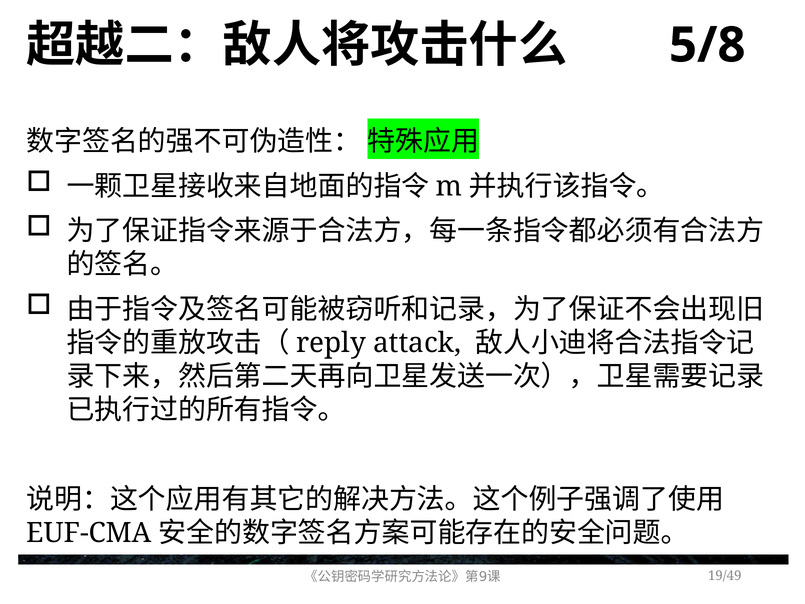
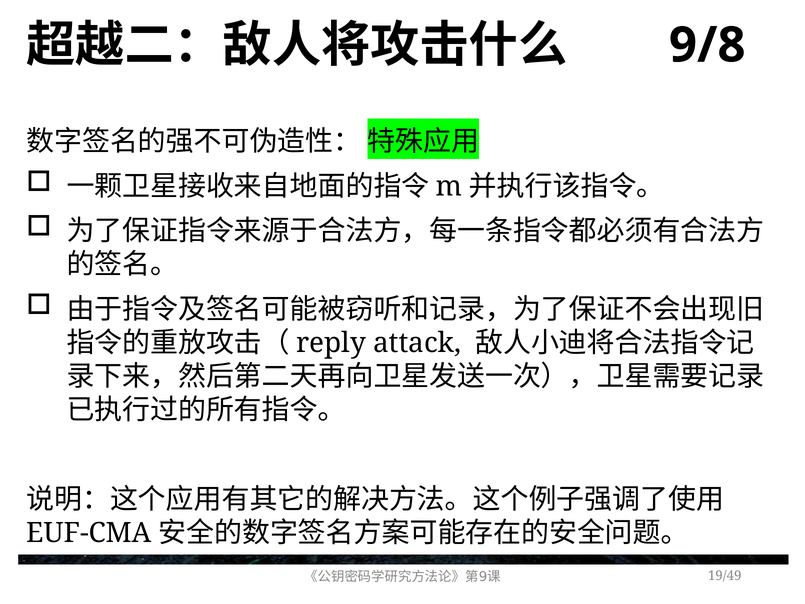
5/8: 5/8 -> 9/8 (707, 45)
